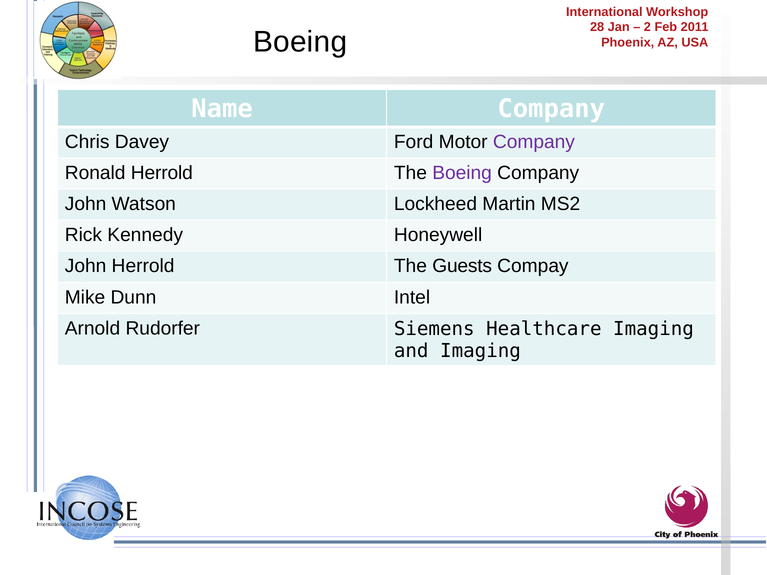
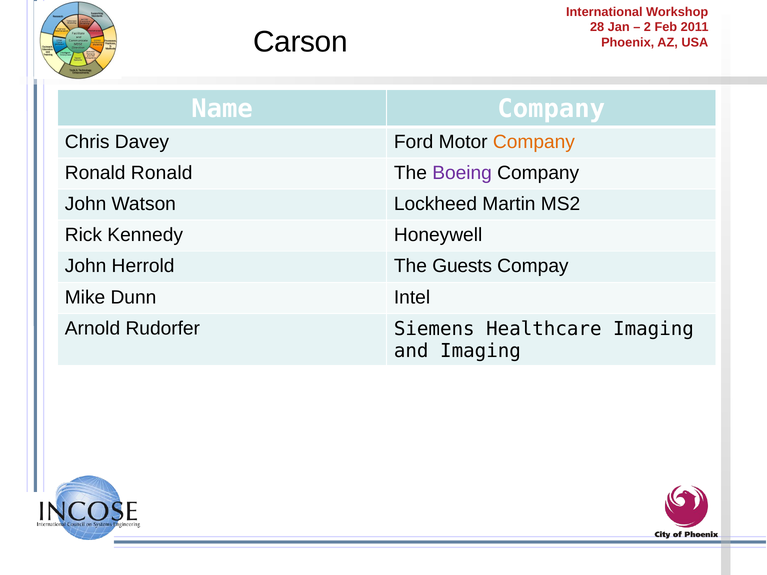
Boeing: Boeing -> Carson (301, 42)
Company colour: purple -> orange (534, 142)
Ronald Herrold: Herrold -> Ronald (162, 173)
